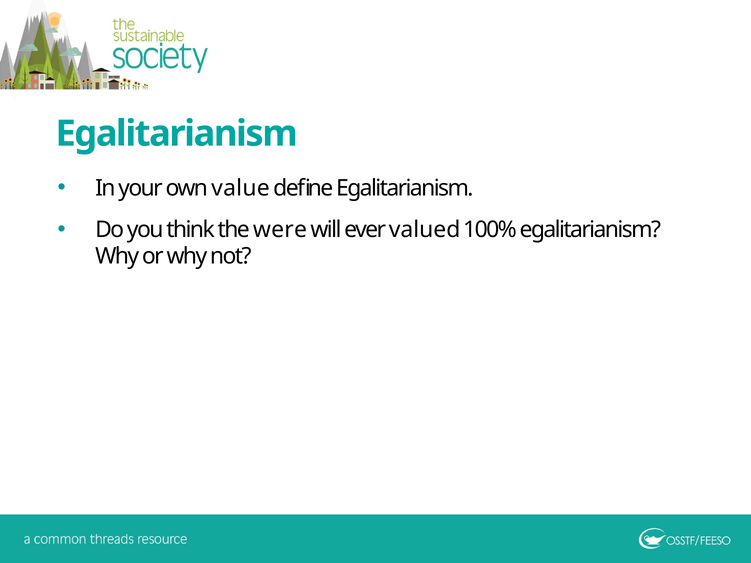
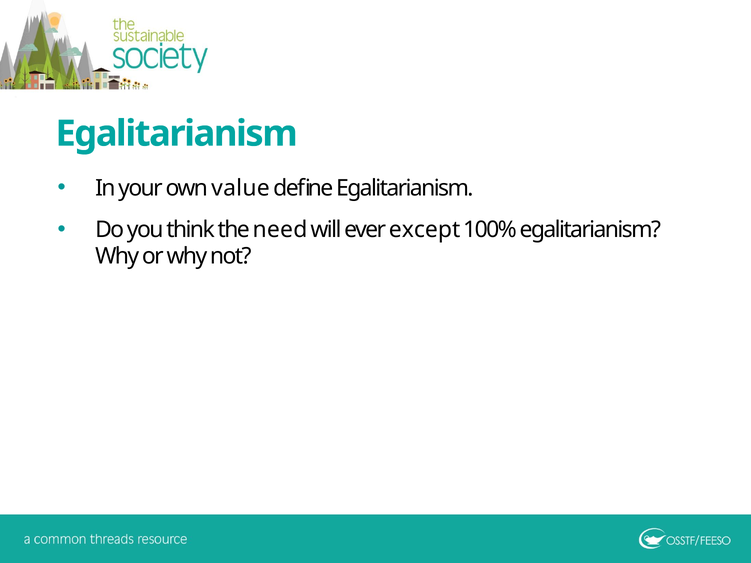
were: were -> need (280, 230)
valued: valued -> except (425, 230)
